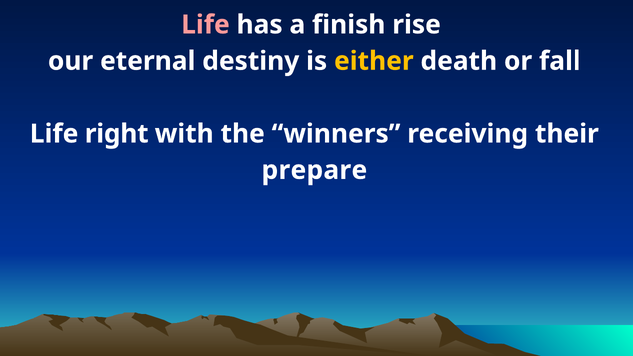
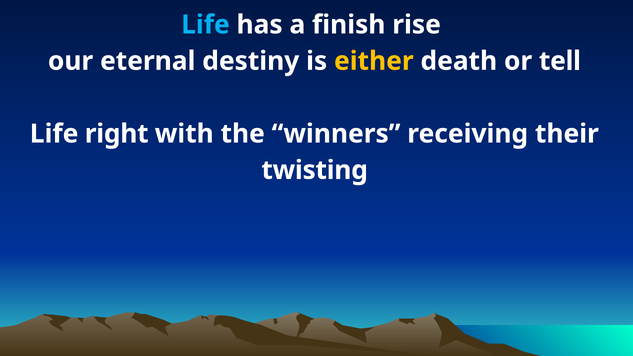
Life colour: pink -> light blue (205, 25)
fall: fall -> tell (560, 61)
prepare: prepare -> twisting (315, 170)
